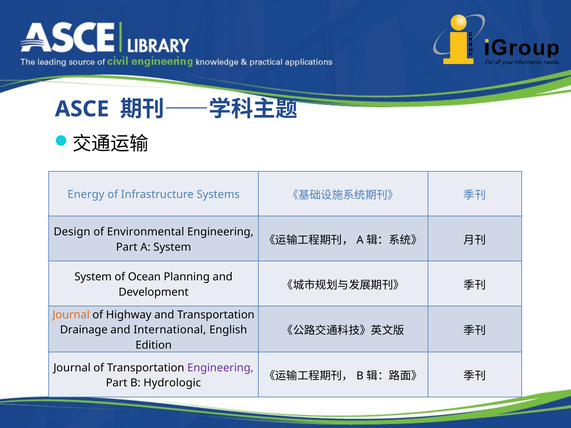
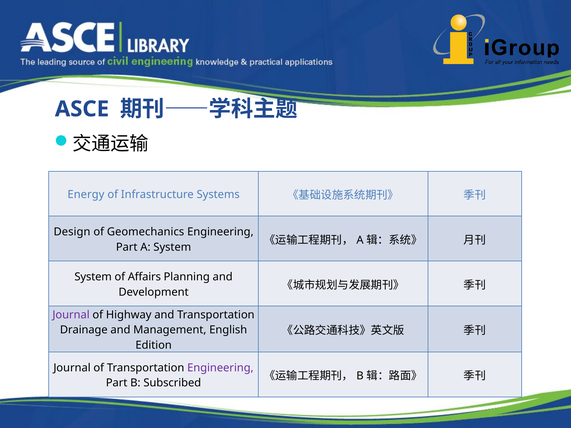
Environmental: Environmental -> Geomechanics (146, 232)
Ocean: Ocean -> Affairs (144, 277)
Journal colour: orange -> purple (71, 315)
International: International -> Management (170, 330)
Hydrologic: Hydrologic -> Subscribed (172, 383)
